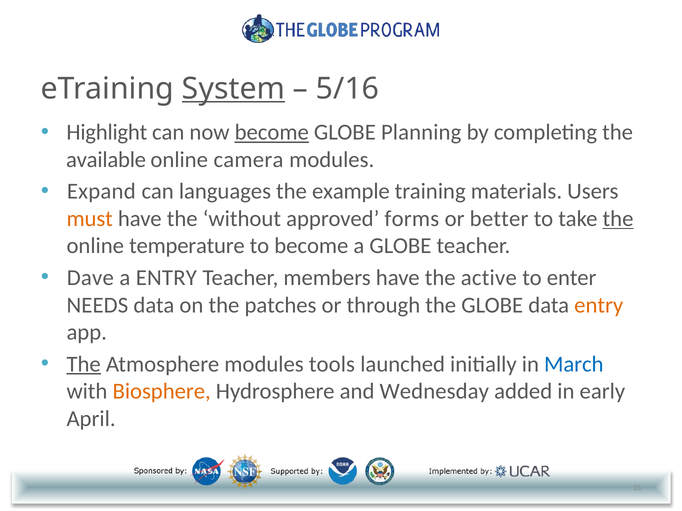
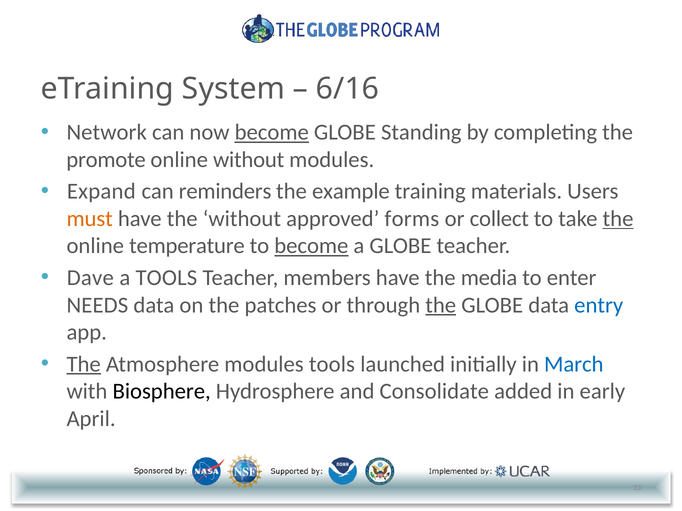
System underline: present -> none (233, 89)
5/16: 5/16 -> 6/16 (348, 89)
Highlight: Highlight -> Network (107, 133)
Planning: Planning -> Standing (421, 133)
available: available -> promote (106, 160)
online camera: camera -> without (249, 160)
languages: languages -> reminders (225, 192)
better: better -> collect (499, 219)
become underline: none -> present (311, 246)
a ENTRY: ENTRY -> TOOLS (166, 278)
active: active -> media (489, 278)
the underline: none -> present (441, 305)
entry colour: orange -> blue (599, 305)
Biosphere colour: orange -> black (162, 392)
Wednesday: Wednesday -> Consolidate (434, 392)
